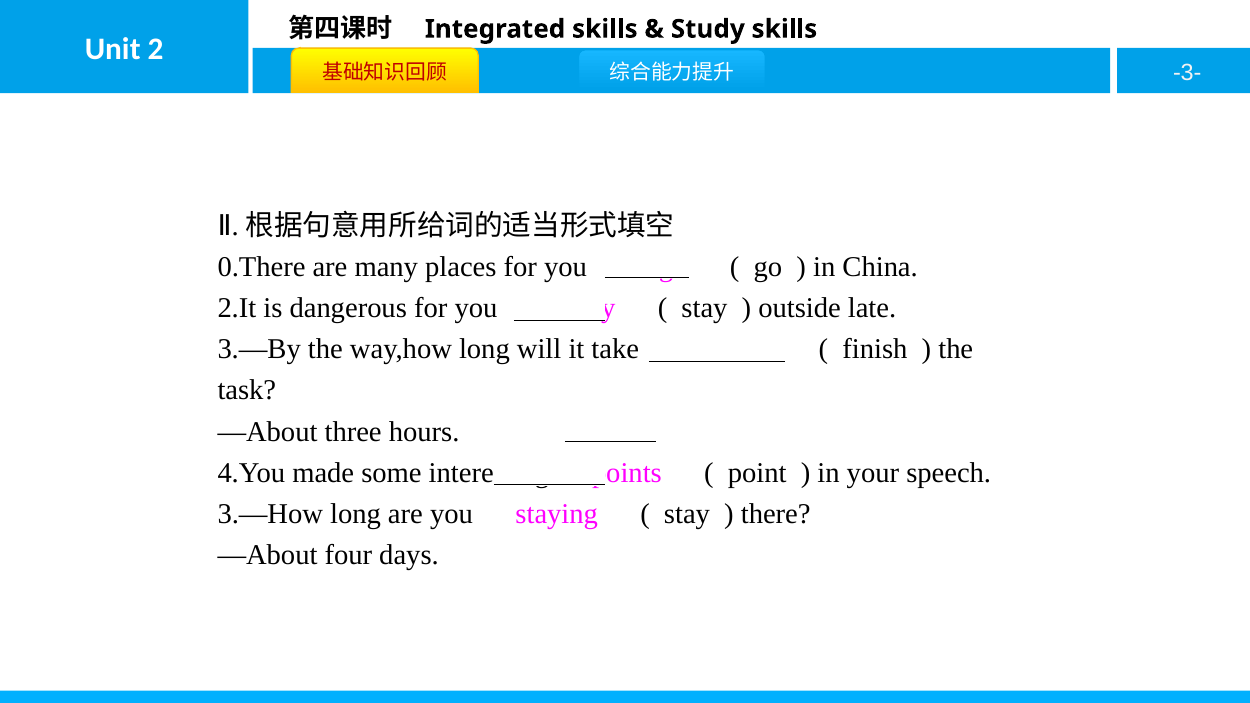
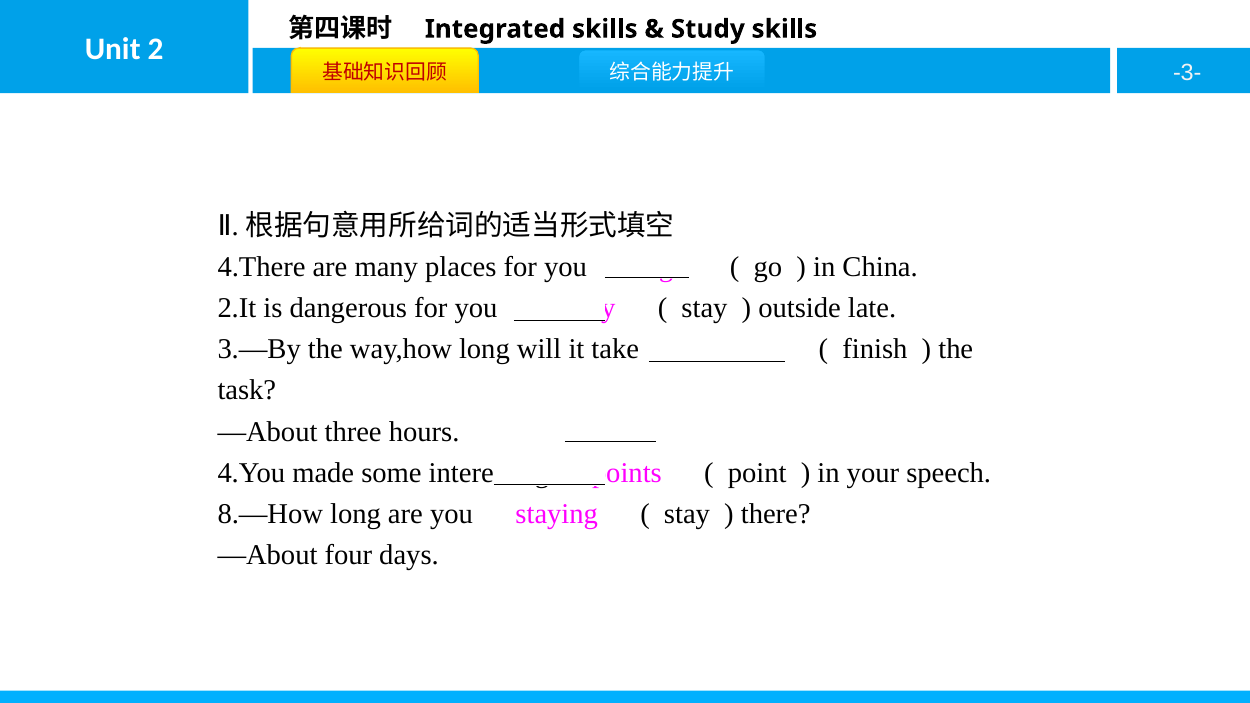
0.There: 0.There -> 4.There (261, 267)
3.—How: 3.—How -> 8.—How (270, 514)
